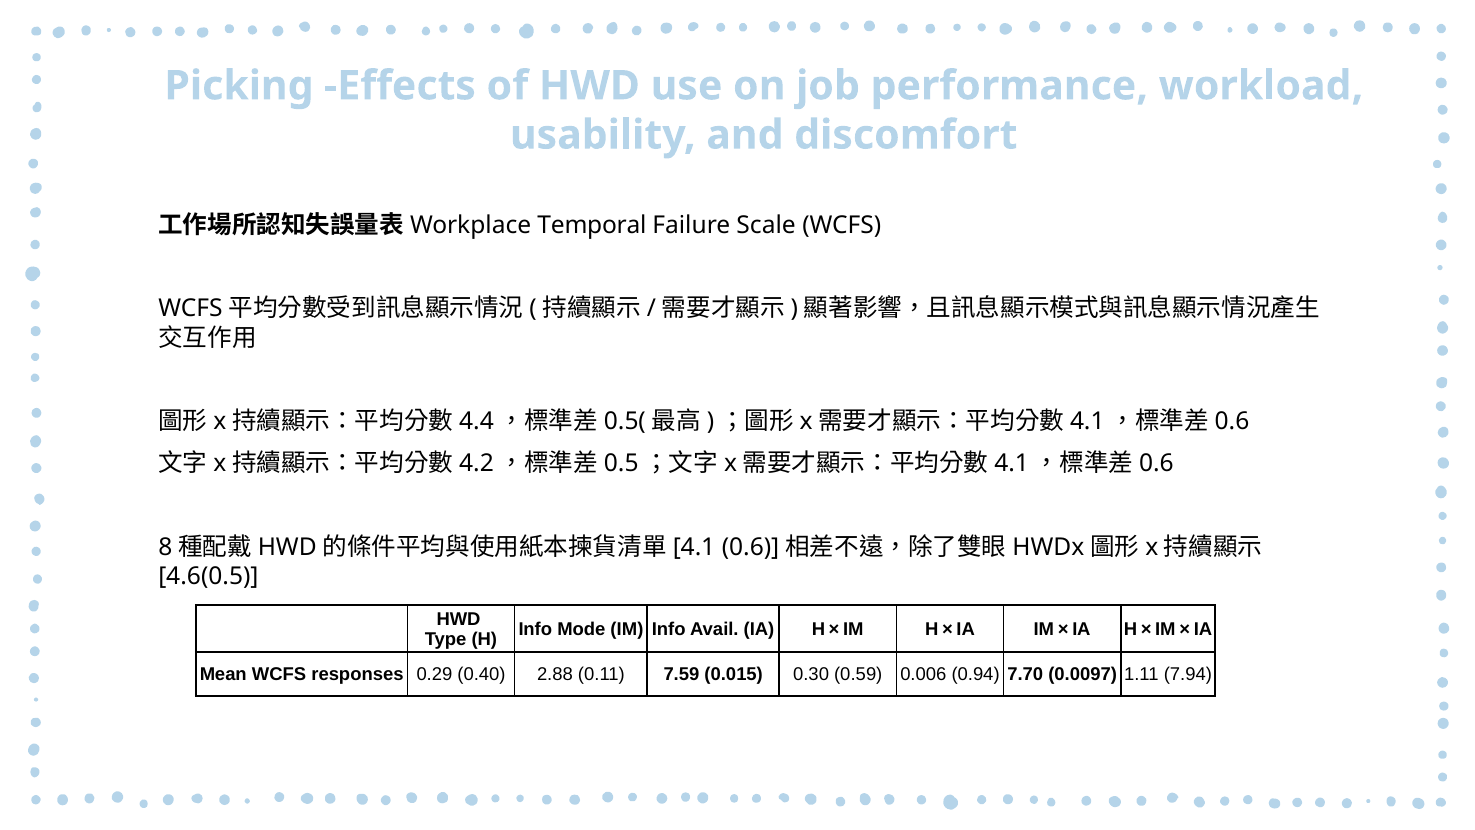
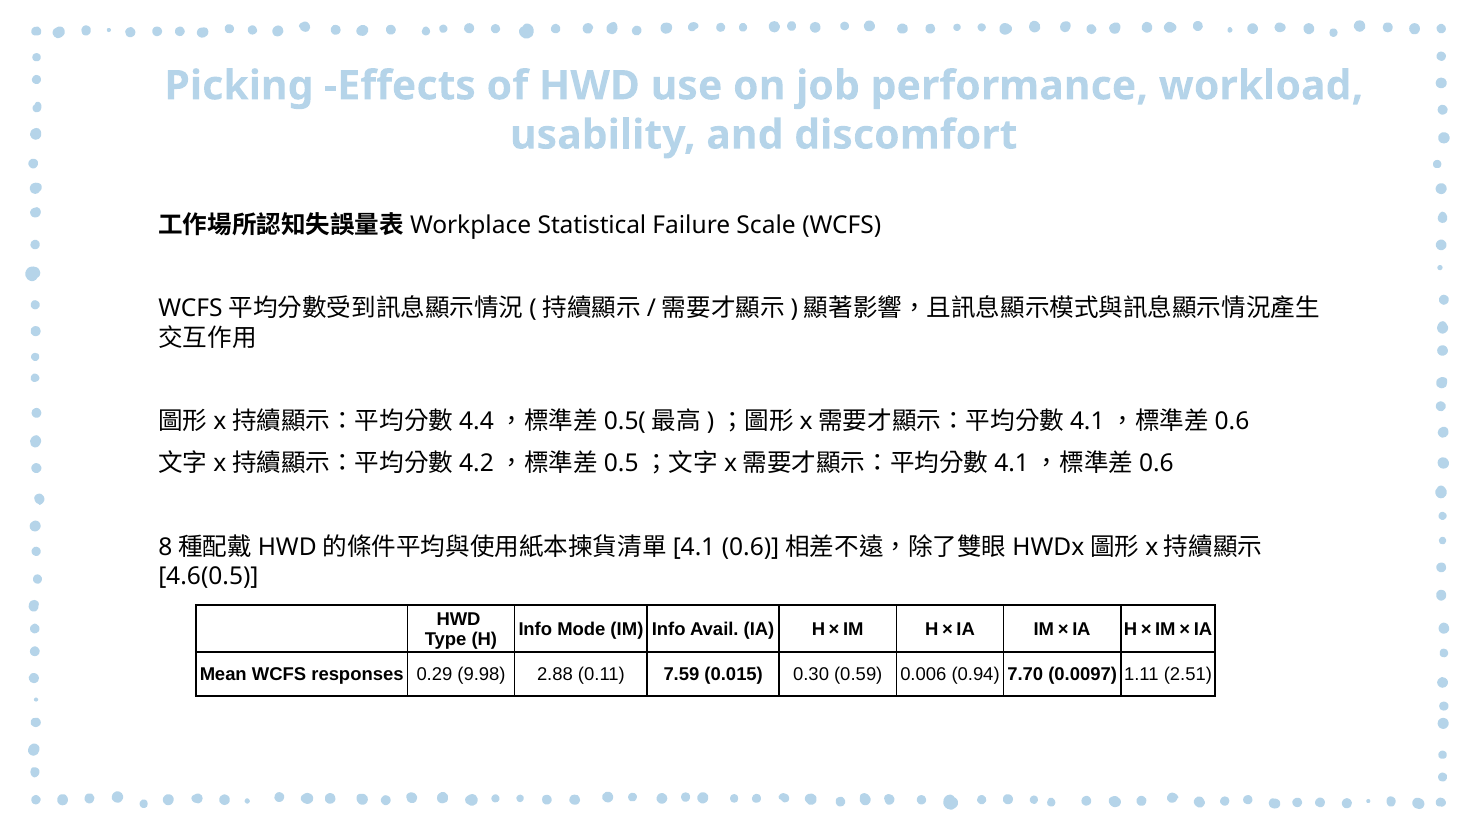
Temporal: Temporal -> Statistical (592, 225)
0.40: 0.40 -> 9.98 (481, 675)
7.94: 7.94 -> 2.51 (1188, 675)
